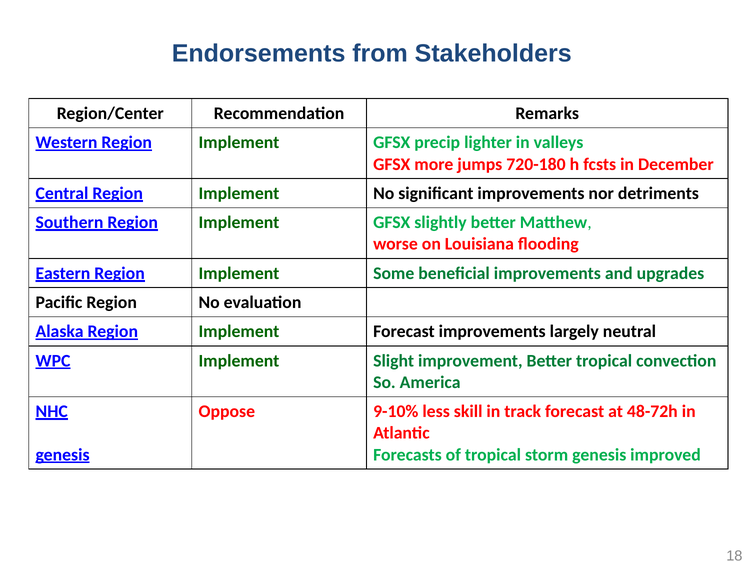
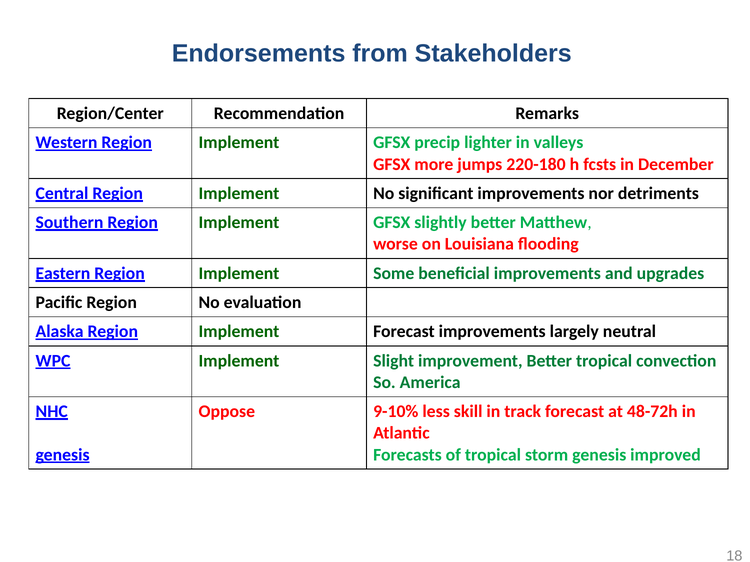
720-180: 720-180 -> 220-180 (536, 164)
